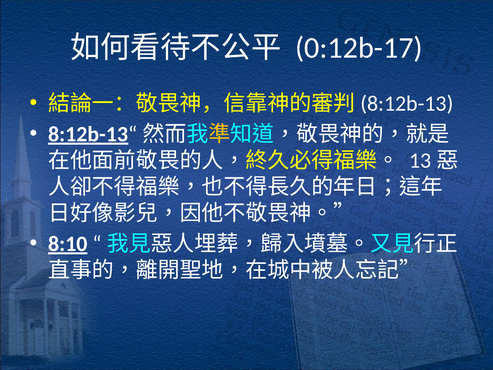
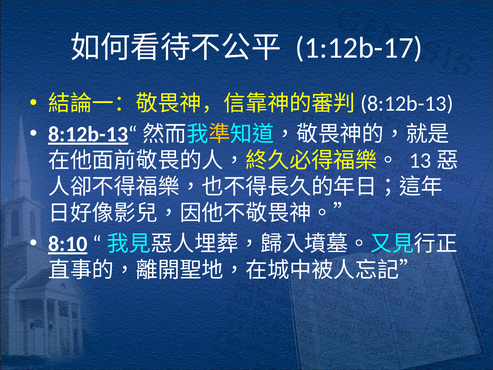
0:12b-17: 0:12b-17 -> 1:12b-17 (359, 48)
